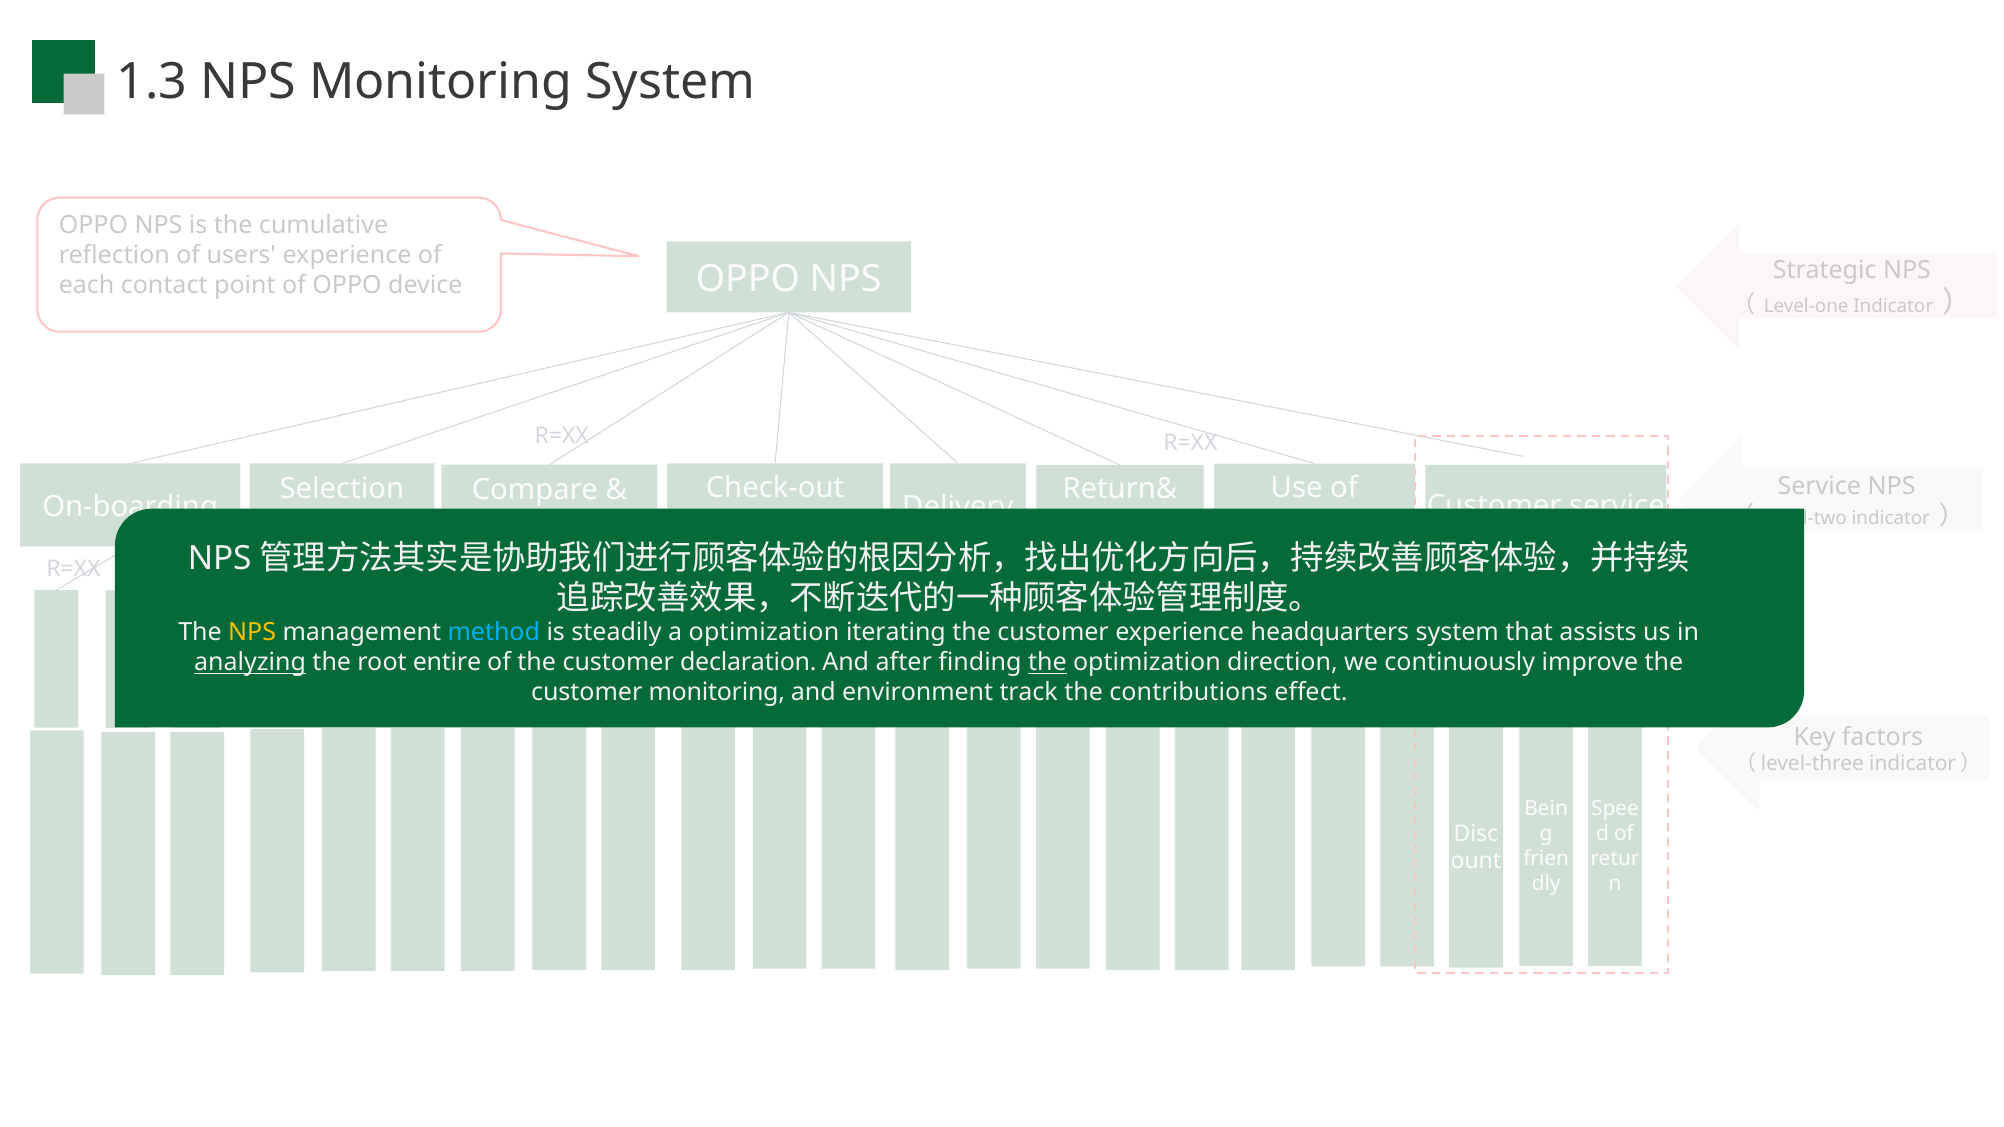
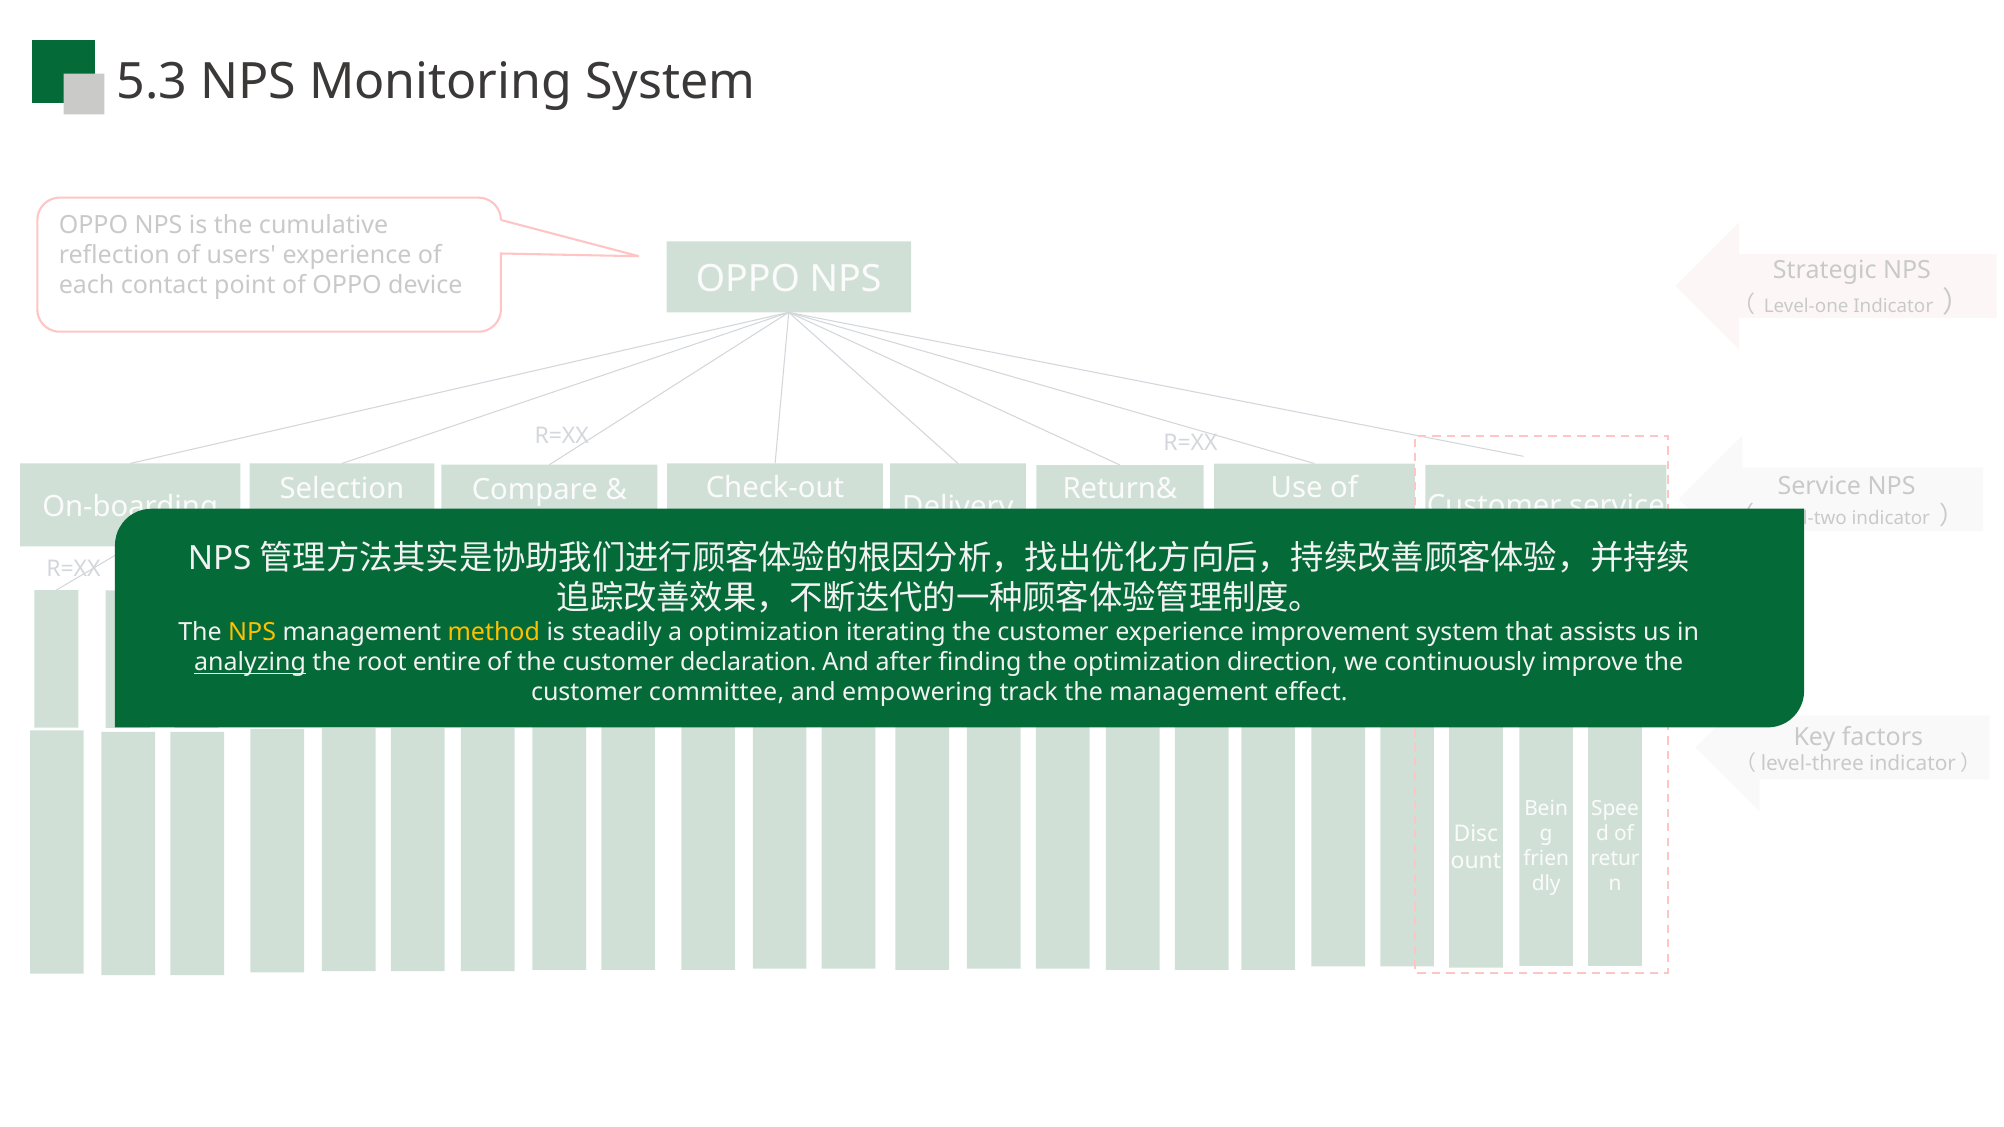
1.3: 1.3 -> 5.3 (152, 82)
method colour: light blue -> yellow (494, 633)
headquarters: headquarters -> improvement (1330, 633)
the underline: present -> none (1047, 663)
customer monitoring: monitoring -> committee (717, 693)
environment: environment -> empowering (918, 693)
the contributions: contributions -> management (1189, 693)
